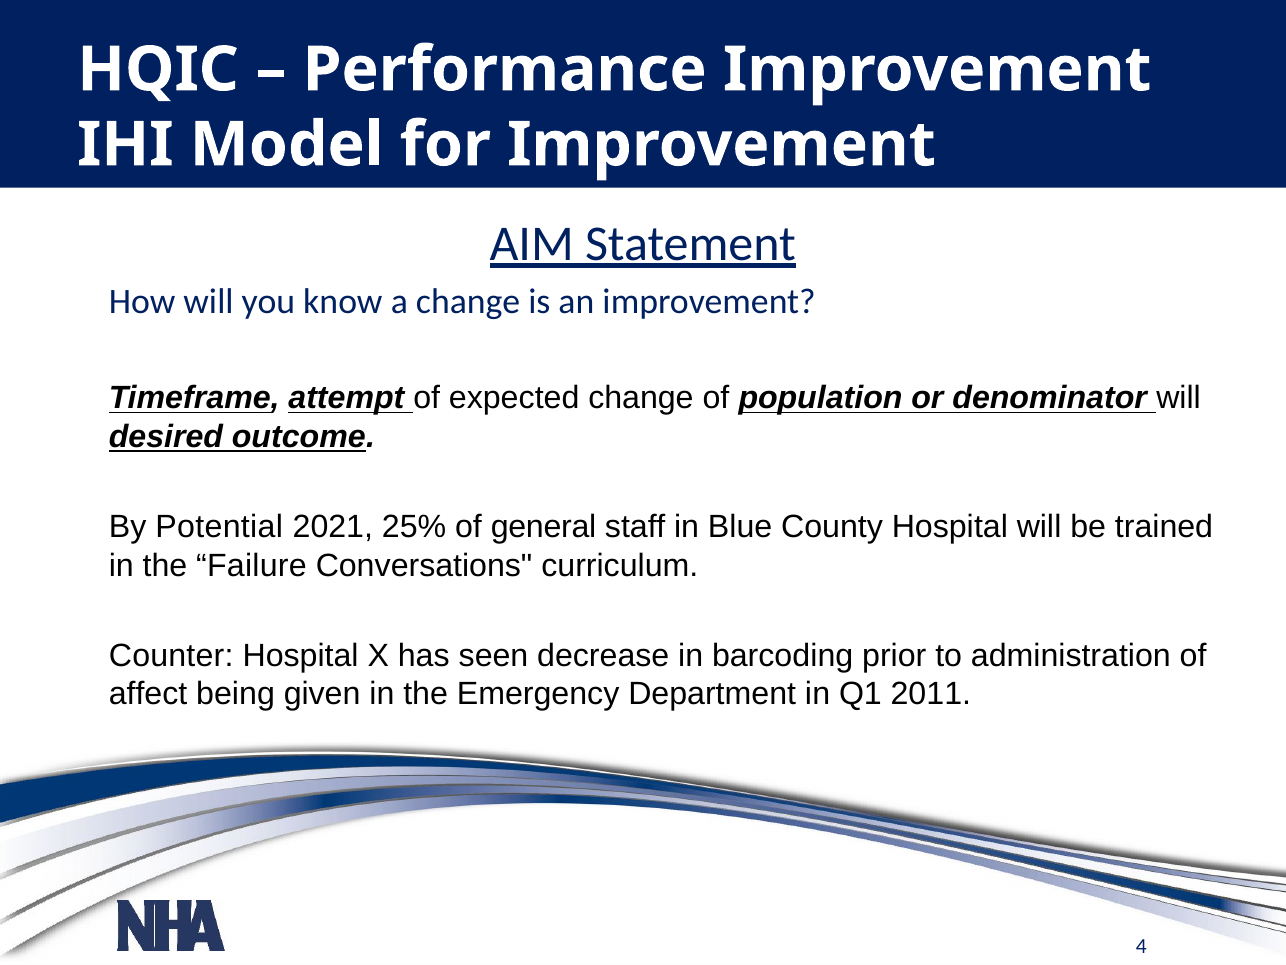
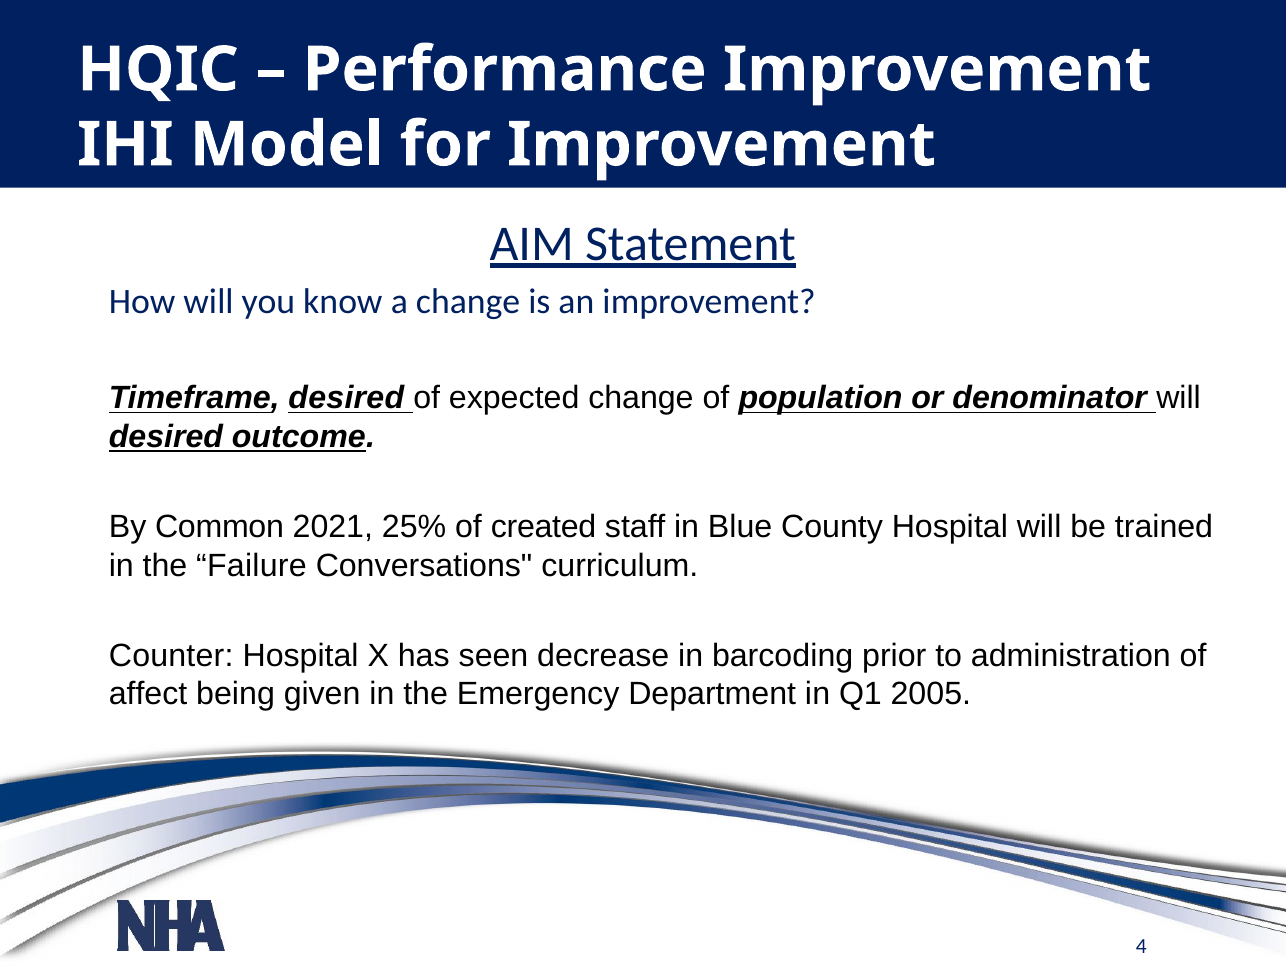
Timeframe attempt: attempt -> desired (346, 398)
Potential: Potential -> Common (220, 527)
general: general -> created (544, 527)
2011: 2011 -> 2005 (931, 694)
